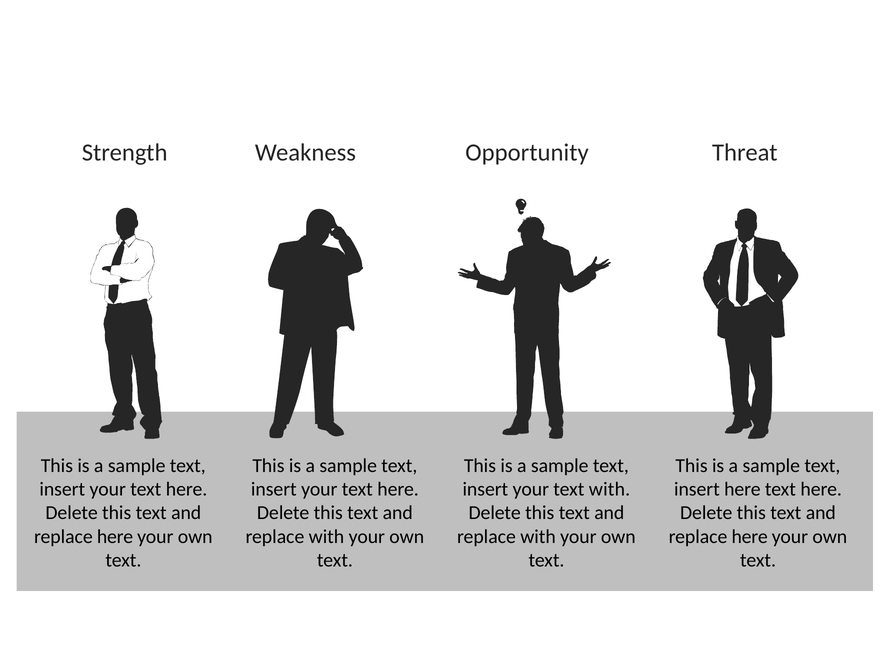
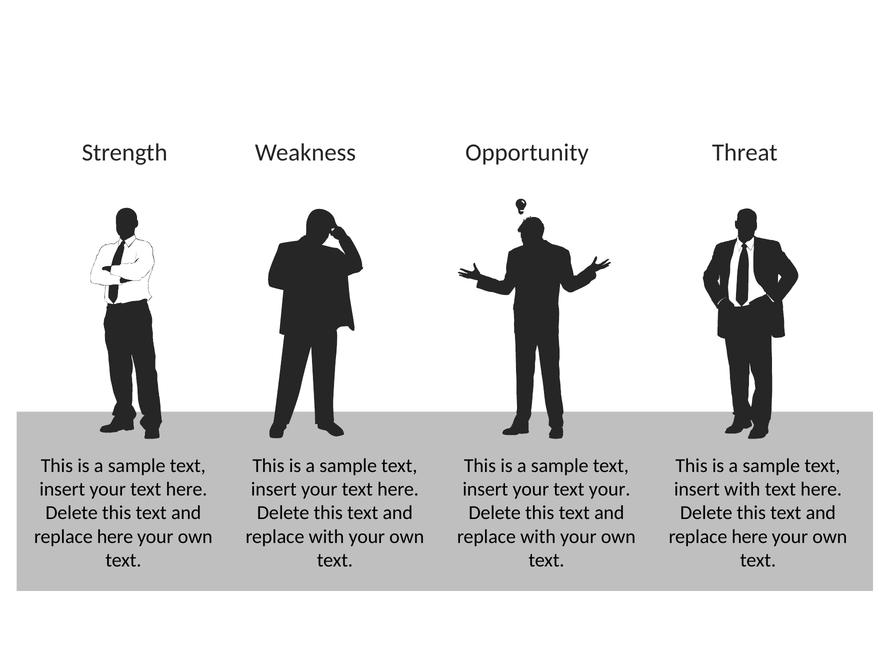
text with: with -> your (610, 489)
insert here: here -> with (742, 489)
